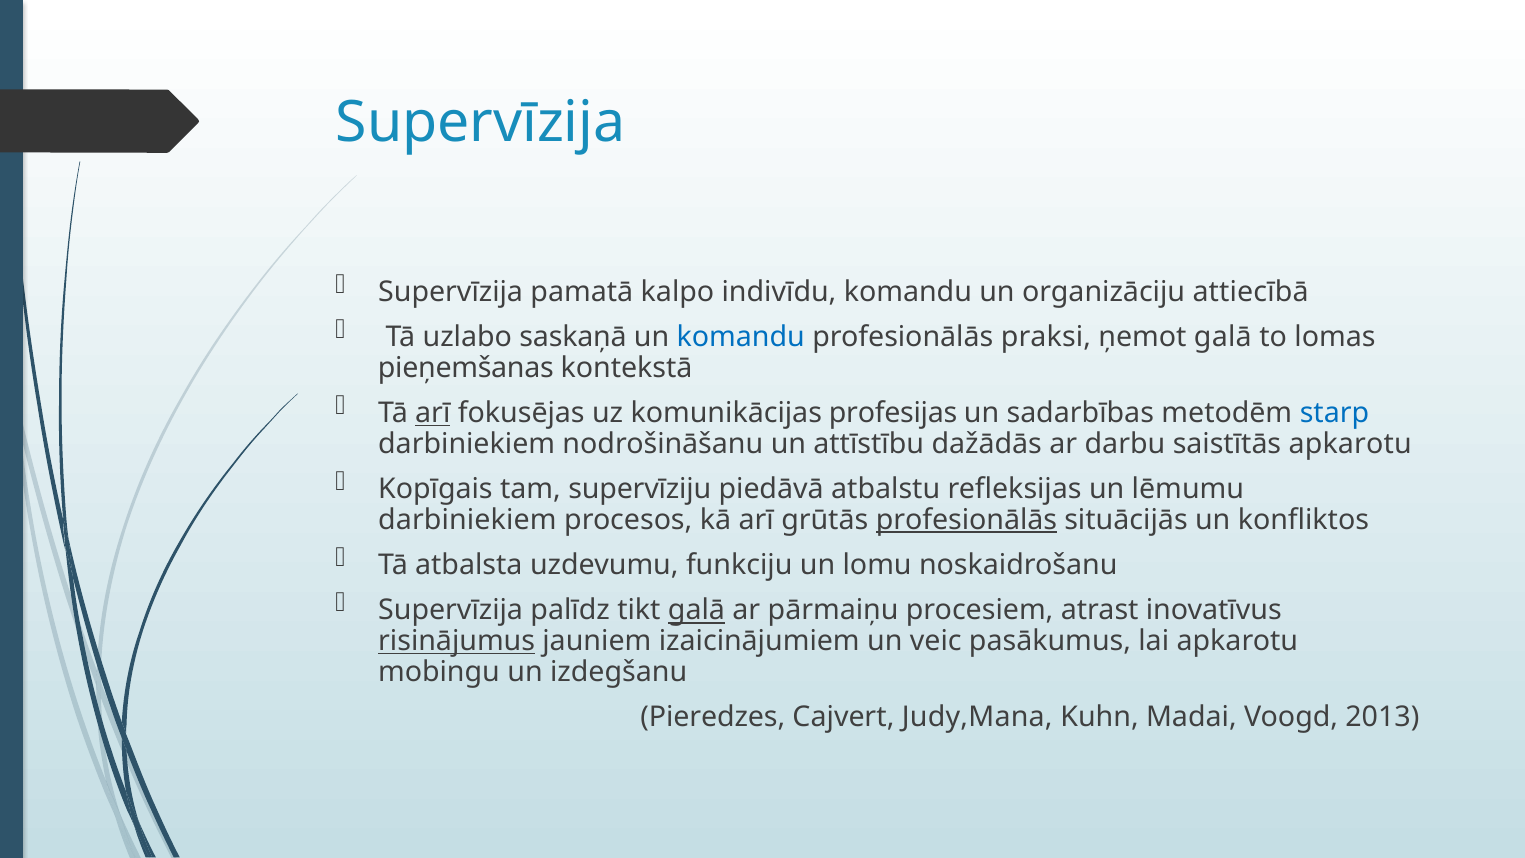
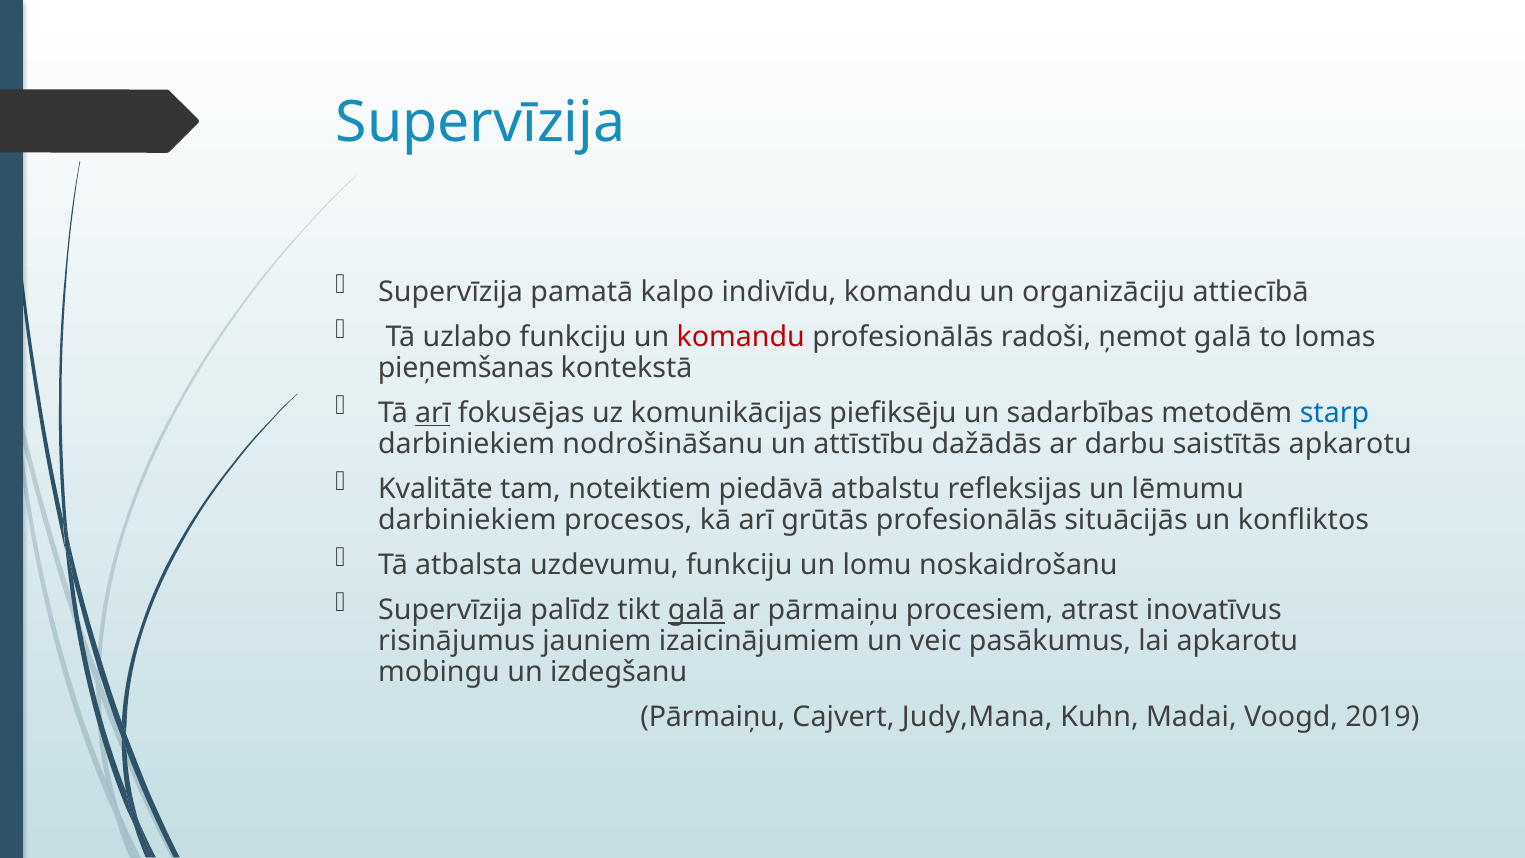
uzlabo saskaņā: saskaņā -> funkciju (573, 337)
komandu colour: blue -> red (741, 337)
praksi: praksi -> radoši (1046, 337)
profesijas: profesijas -> piefiksēju (893, 413)
Kopīgais: Kopīgais -> Kvalitāte (436, 489)
supervīziju: supervīziju -> noteiktiem (640, 489)
profesionālās underline: present -> none (966, 520)
risinājumus underline: present -> none (457, 641)
Pieredzes: Pieredzes -> Pārmaiņu (713, 717)
2013: 2013 -> 2019 (1382, 717)
